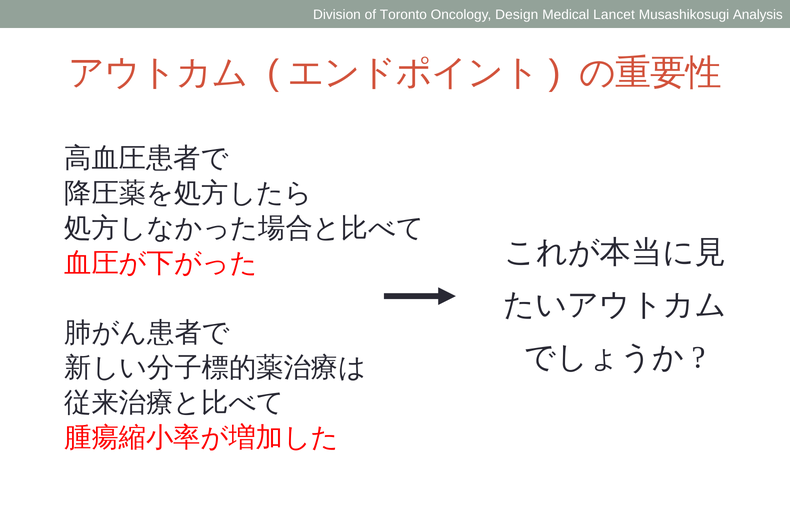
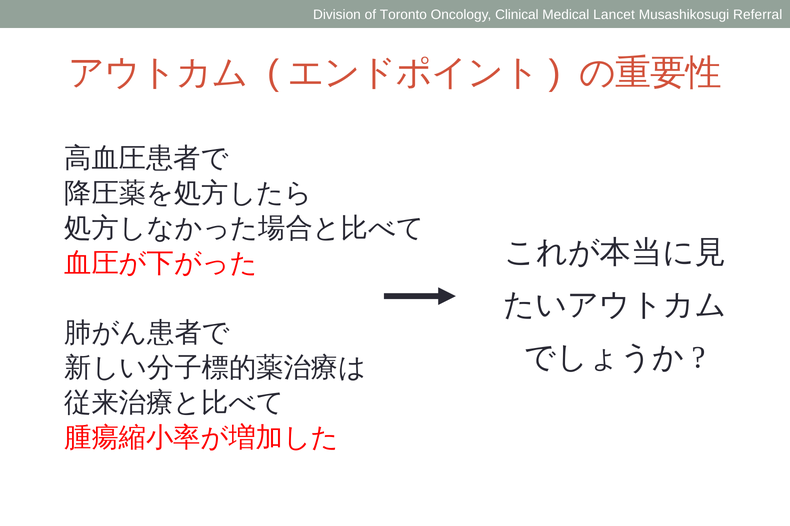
Design: Design -> Clinical (517, 15)
Analysis: Analysis -> Referral (758, 15)
